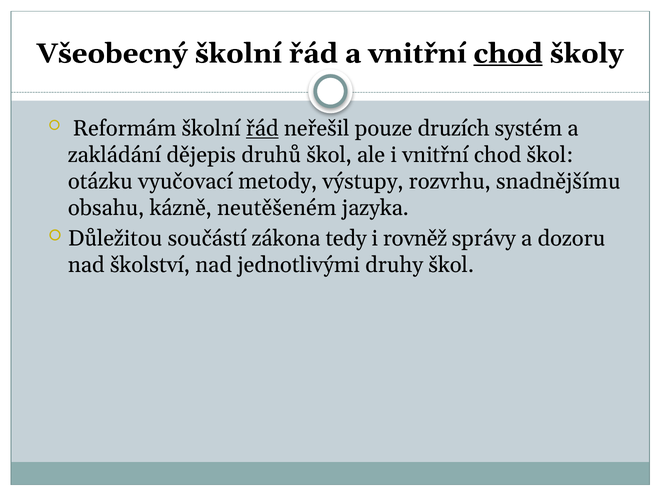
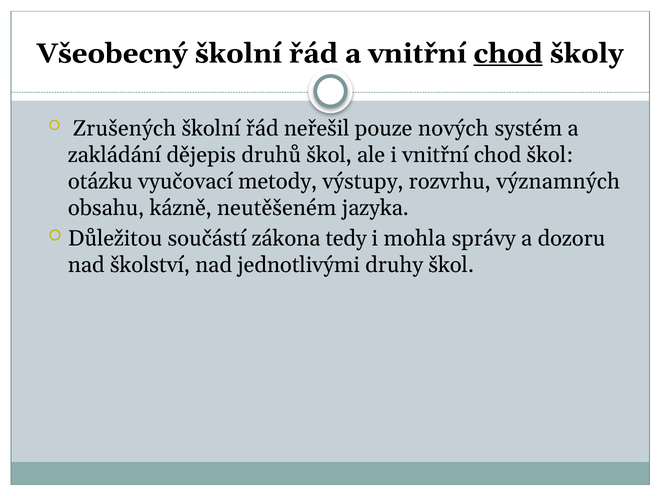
Reformám: Reformám -> Zrušených (124, 128)
řád underline: present -> none (262, 128)
druzích: druzích -> nových (453, 128)
snadnějšímu: snadnějšímu -> významných (558, 181)
rovněž: rovněž -> mohla (415, 239)
